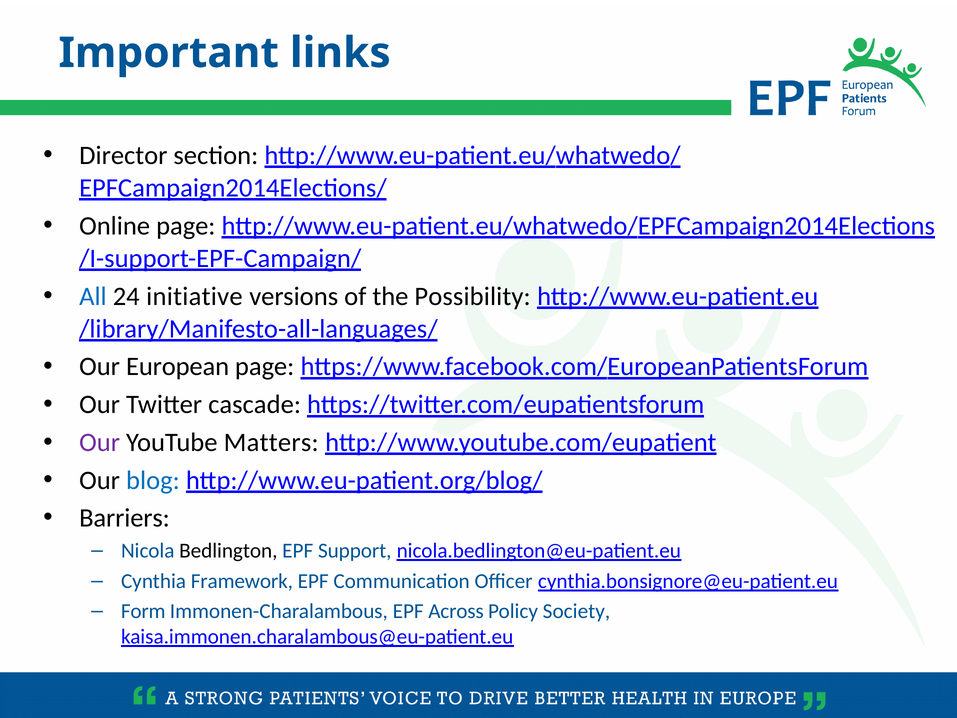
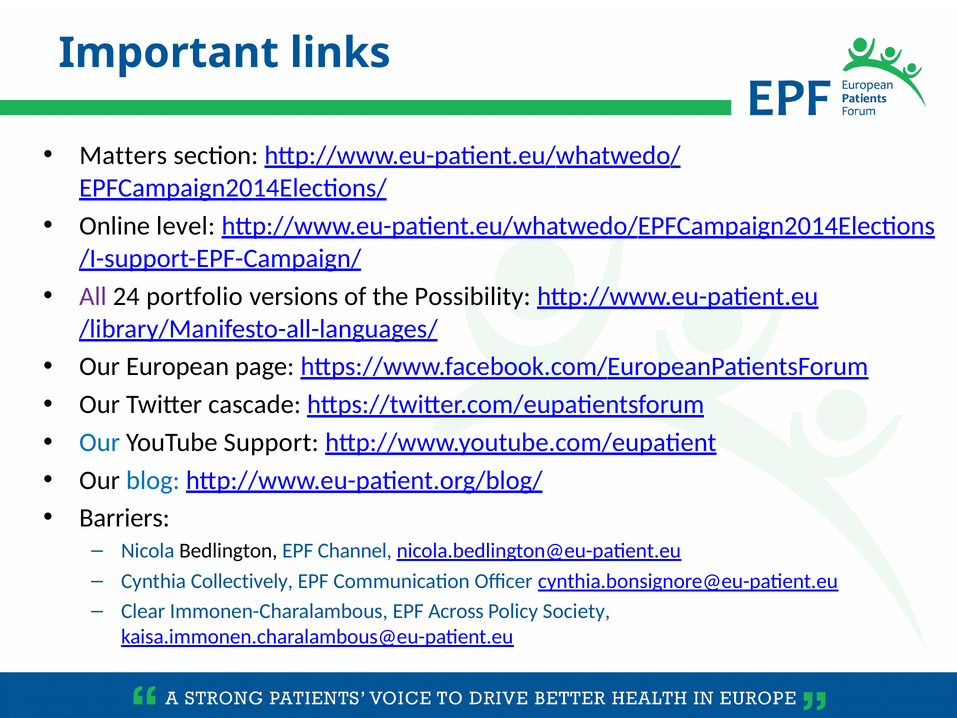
Director: Director -> Matters (123, 155)
Online page: page -> level (186, 226)
All colour: blue -> purple (93, 296)
initiative: initiative -> portfolio (194, 296)
Our colour: purple -> blue (100, 442)
Matters: Matters -> Support (271, 442)
Support: Support -> Channel (355, 551)
Framework: Framework -> Collectively (242, 581)
Form: Form -> Clear (143, 611)
